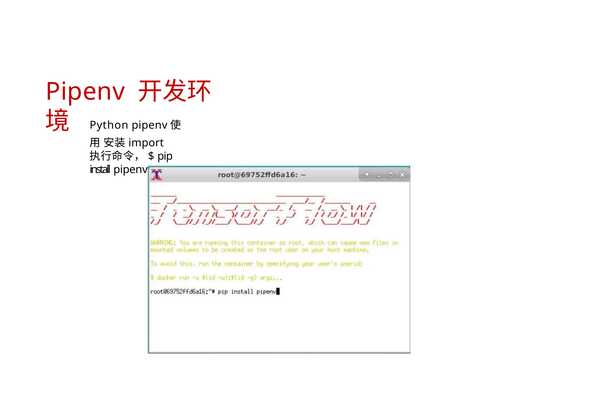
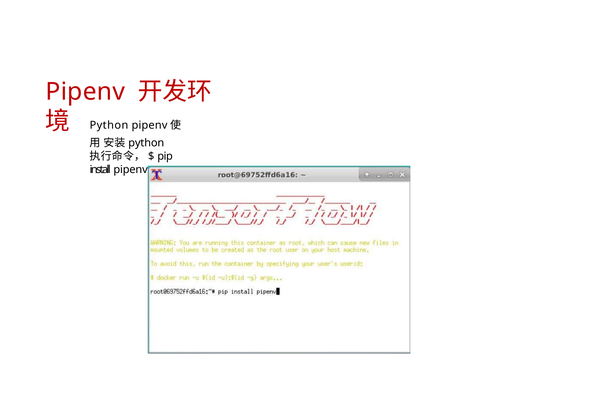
import: import -> python (146, 143)
